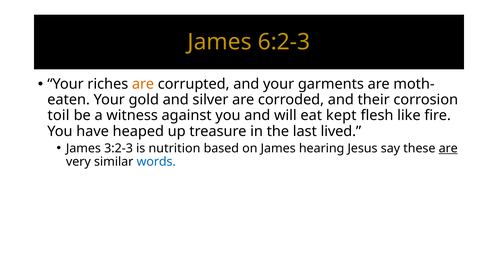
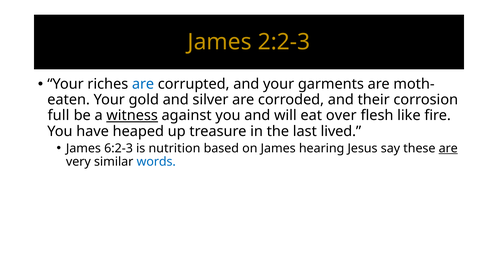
6:2-3: 6:2-3 -> 2:2-3 (284, 42)
are colour: orange -> blue (143, 84)
toil: toil -> full (59, 116)
witness underline: none -> present (132, 116)
kept: kept -> over (341, 116)
3:2-3: 3:2-3 -> 6:2-3 (119, 148)
